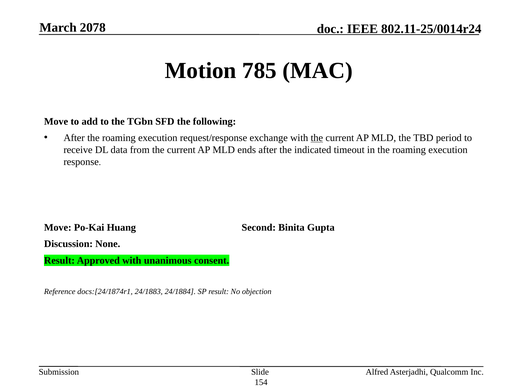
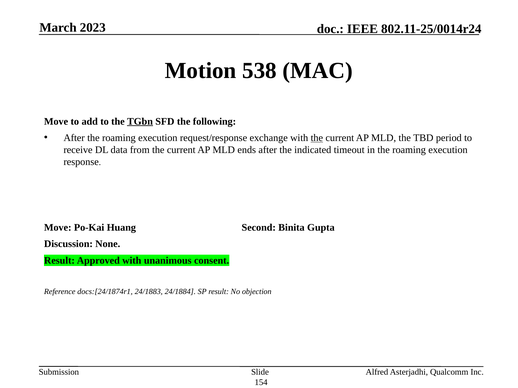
2078: 2078 -> 2023 (93, 27)
785: 785 -> 538 (259, 71)
TGbn underline: none -> present (140, 122)
